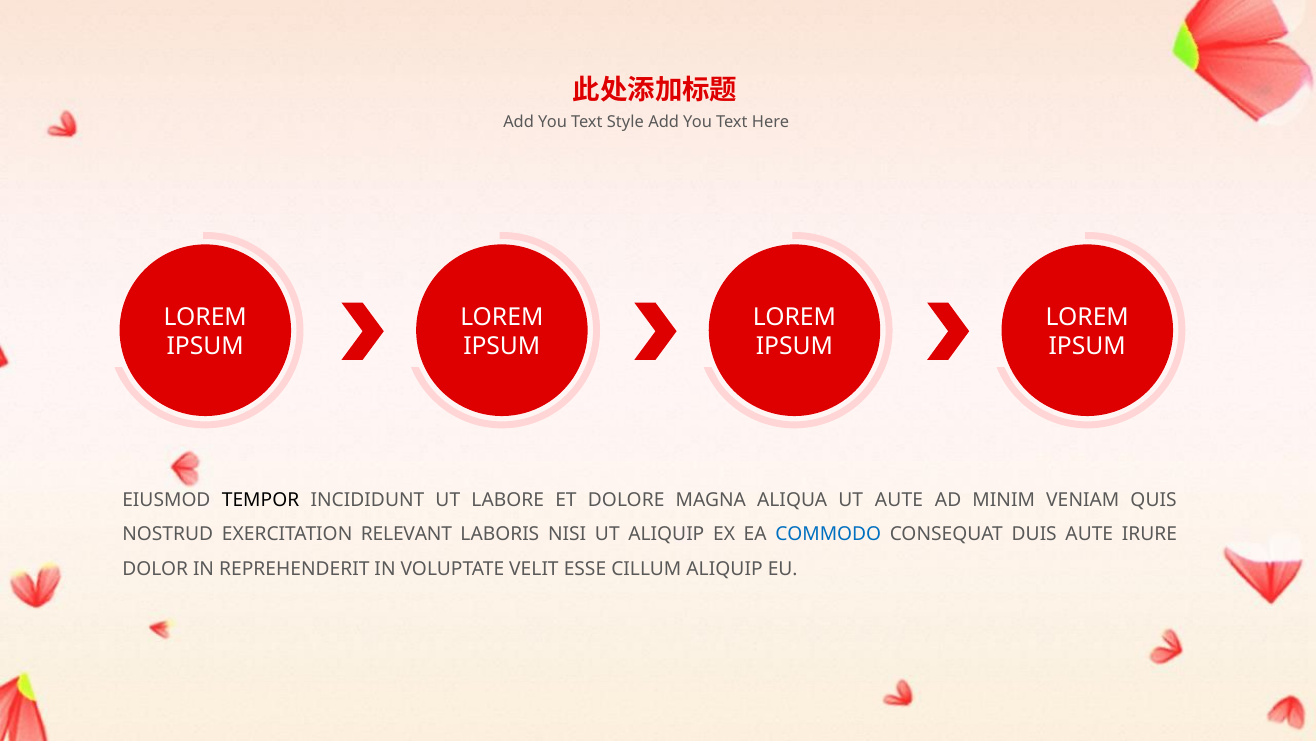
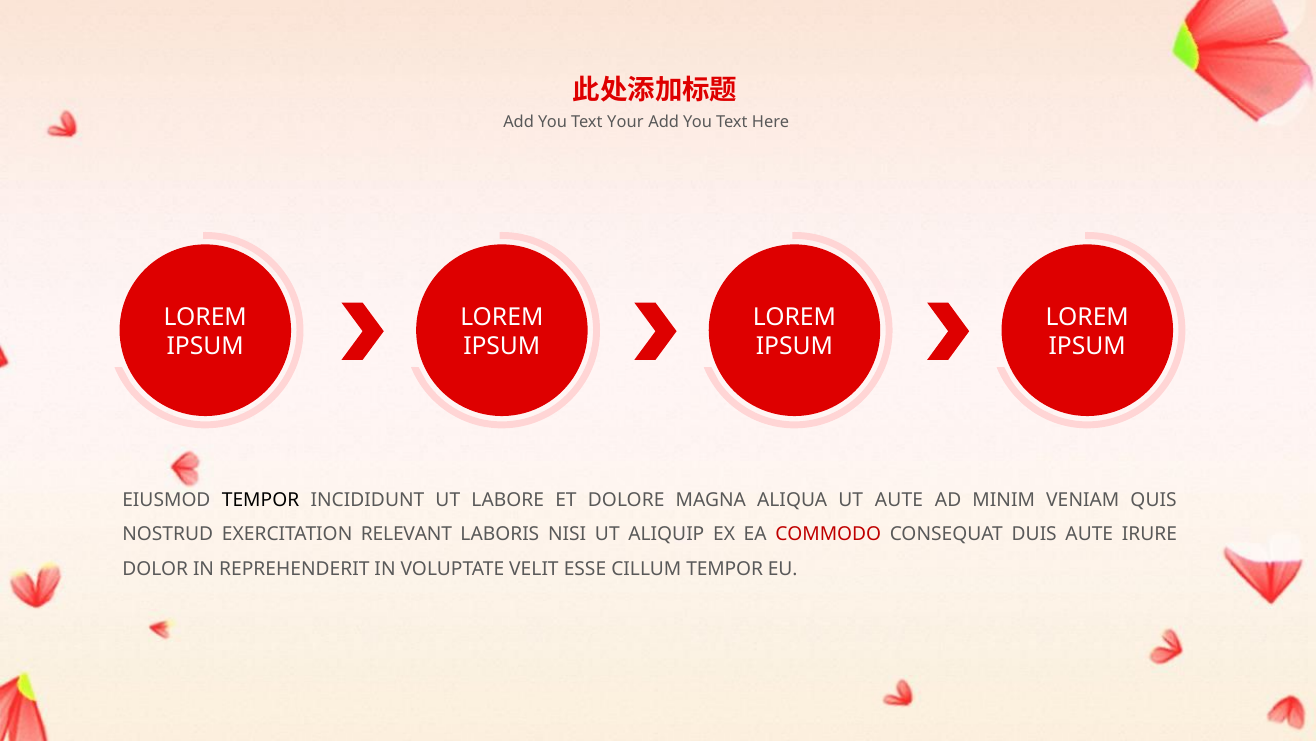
Style: Style -> Your (625, 121)
COMMODO colour: blue -> red (828, 534)
CILLUM ALIQUIP: ALIQUIP -> TEMPOR (725, 569)
